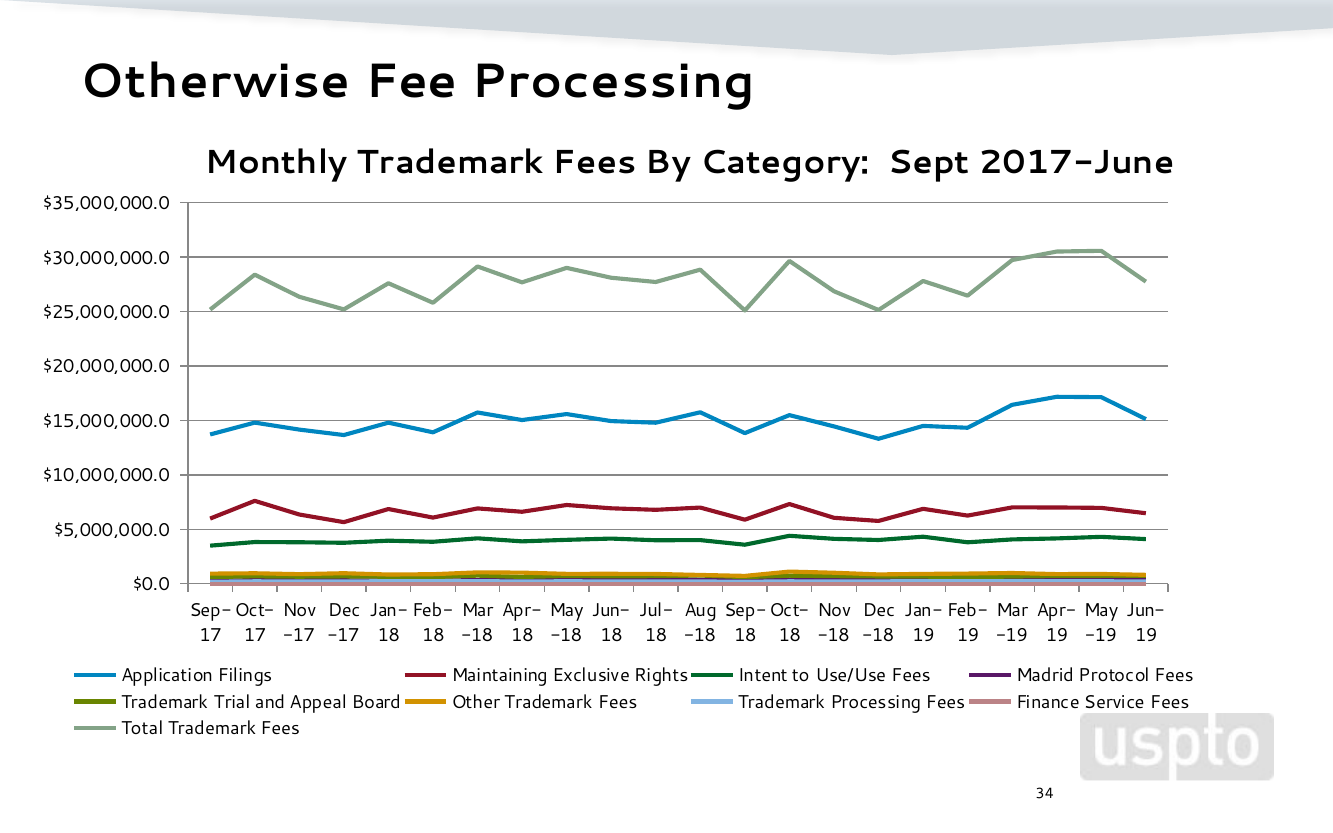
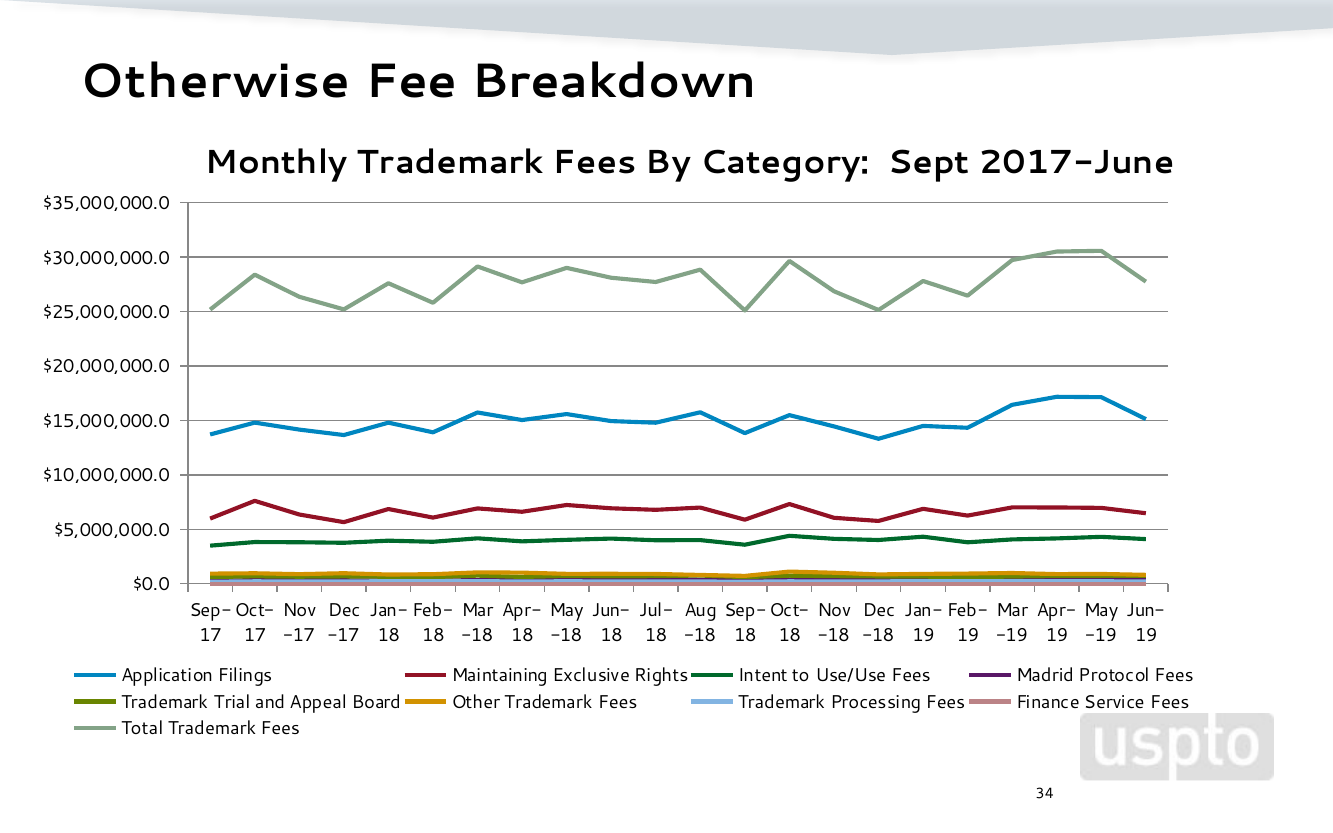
Fee Processing: Processing -> Breakdown (614, 82)
